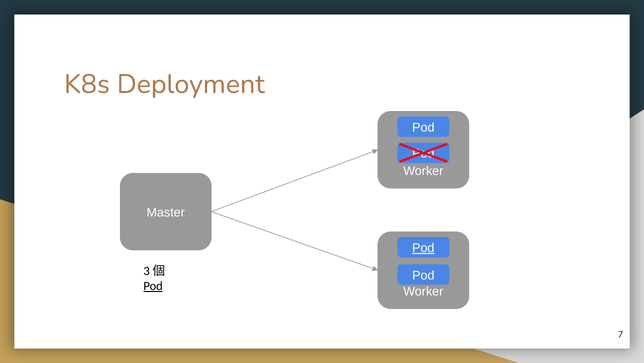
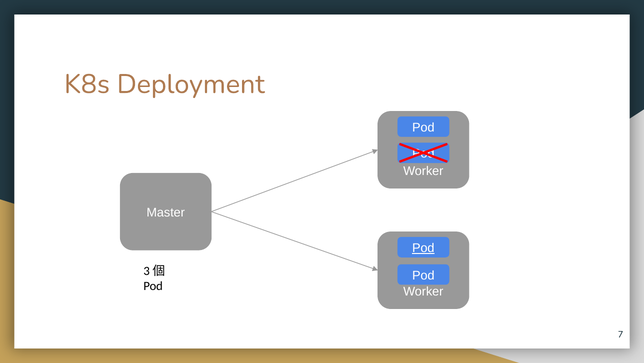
Pod underline: present -> none (153, 285)
